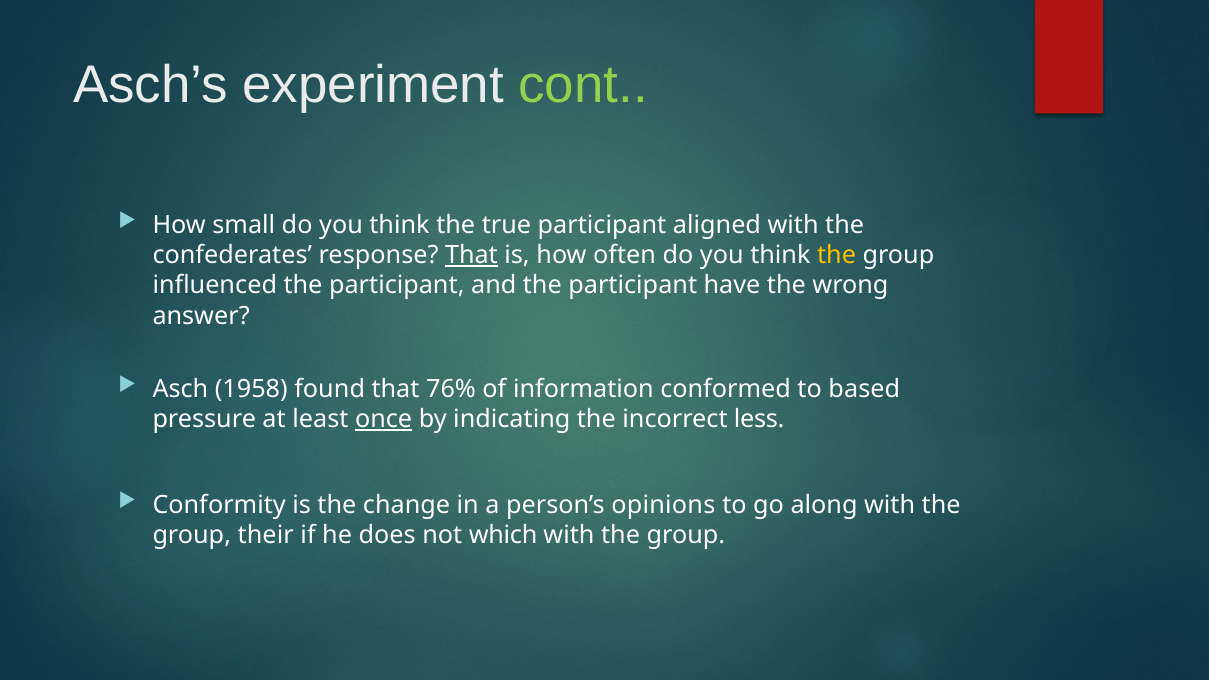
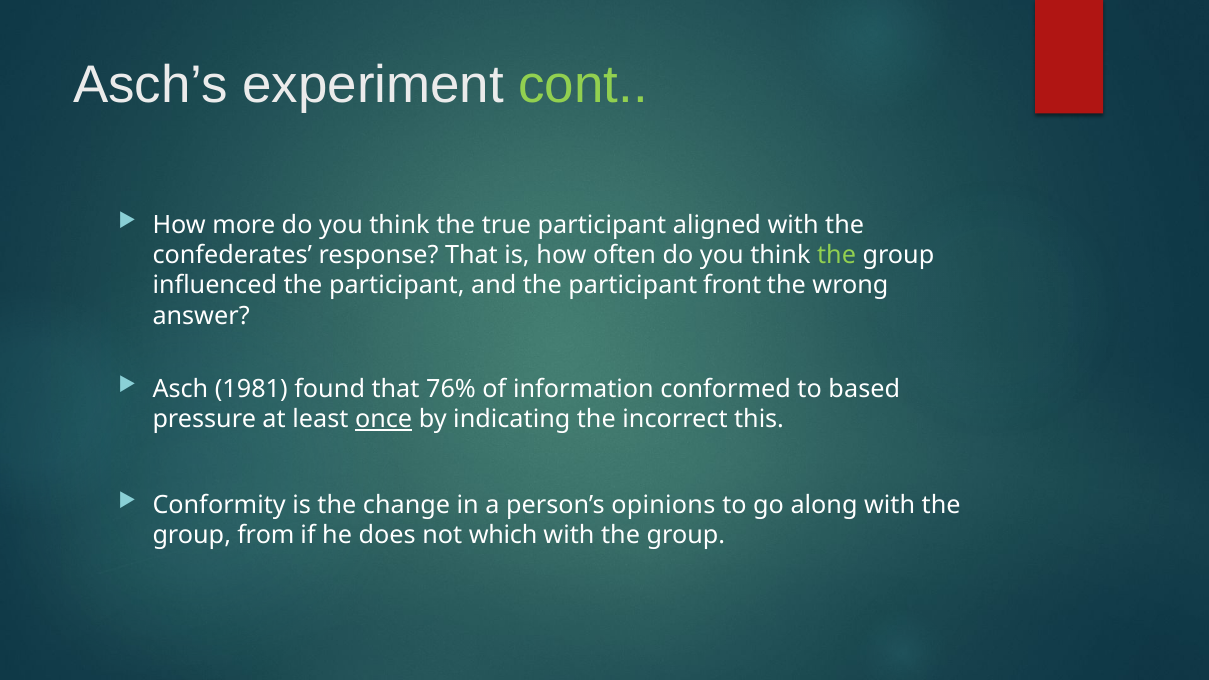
small: small -> more (244, 225)
That underline: present -> none (471, 255)
the colour: yellow -> light green (837, 255)
have: have -> front (732, 286)
1958: 1958 -> 1981 (251, 389)
less: less -> this (759, 419)
their: their -> from (266, 535)
